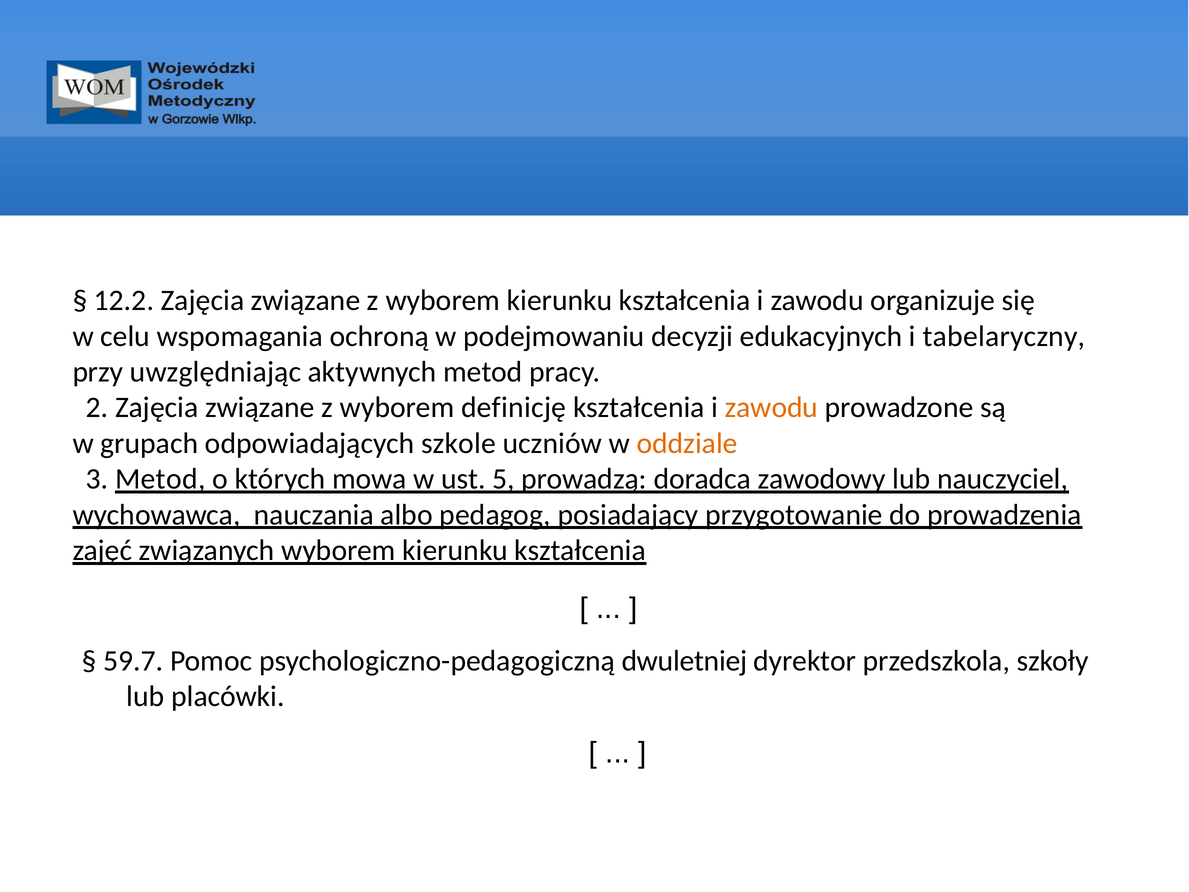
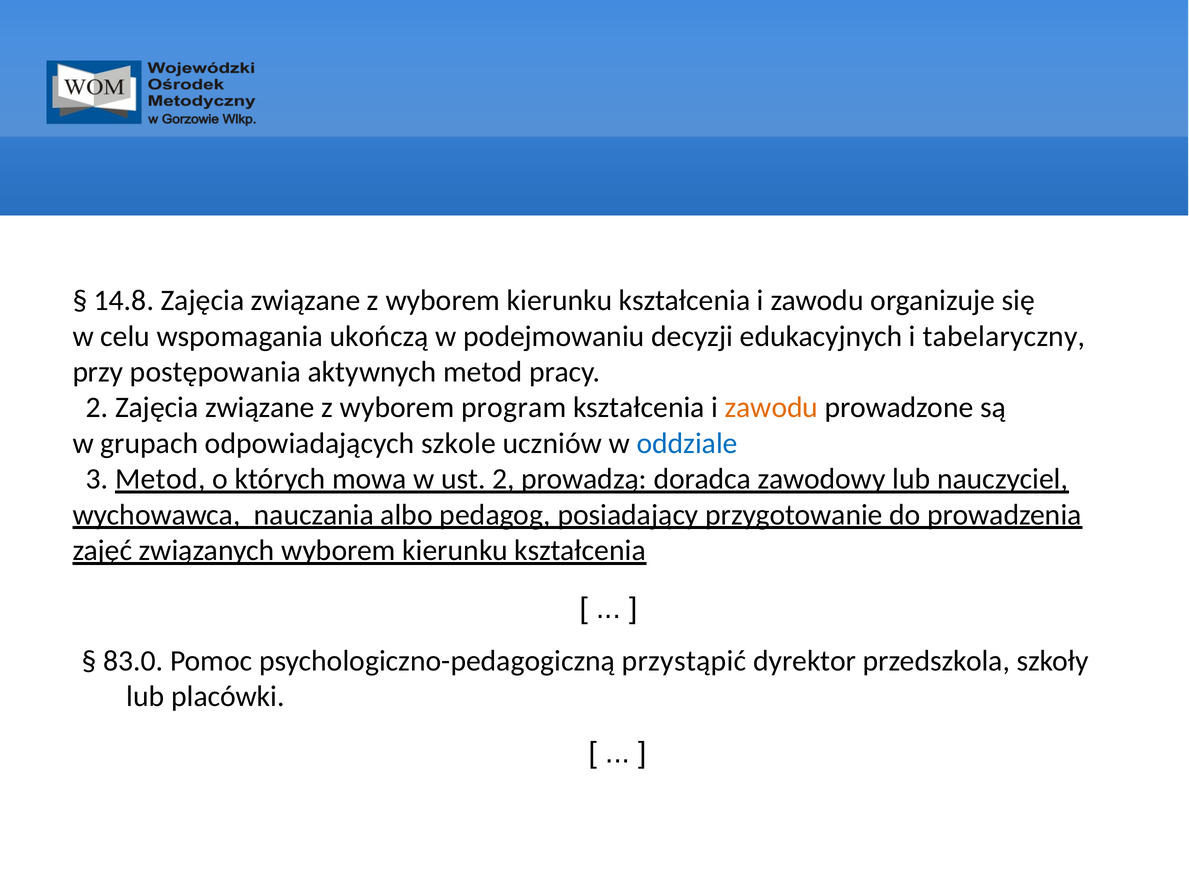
12.2: 12.2 -> 14.8 (124, 301)
ochroną: ochroną -> ukończą (379, 336)
uwzględniając: uwzględniając -> postępowania (216, 372)
definicję: definicję -> program (514, 408)
oddziale colour: orange -> blue (687, 443)
ust 5: 5 -> 2 (503, 479)
59.7: 59.7 -> 83.0 (133, 661)
dwuletniej: dwuletniej -> przystąpić (684, 661)
